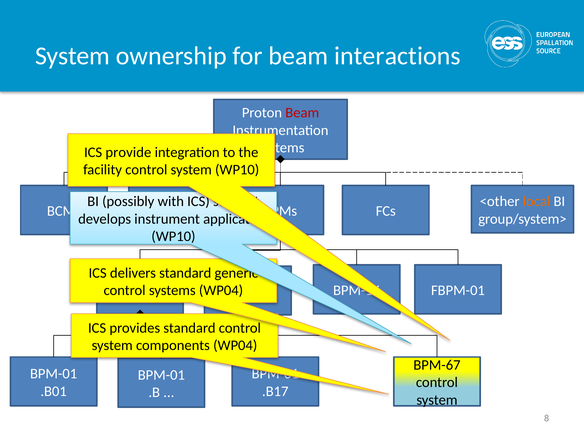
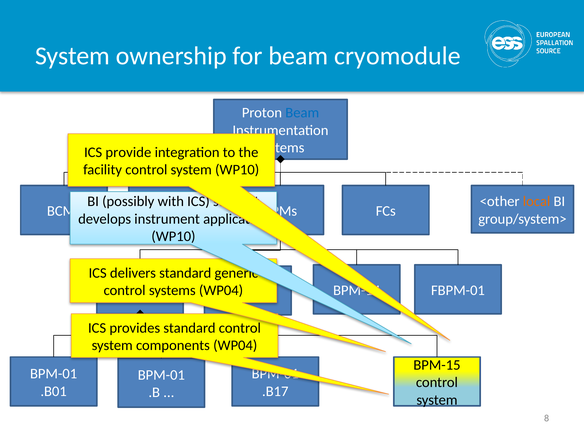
interactions: interactions -> cryomodule (397, 56)
Beam colour: red -> blue (302, 113)
BPM-67: BPM-67 -> BPM-15 (437, 365)
